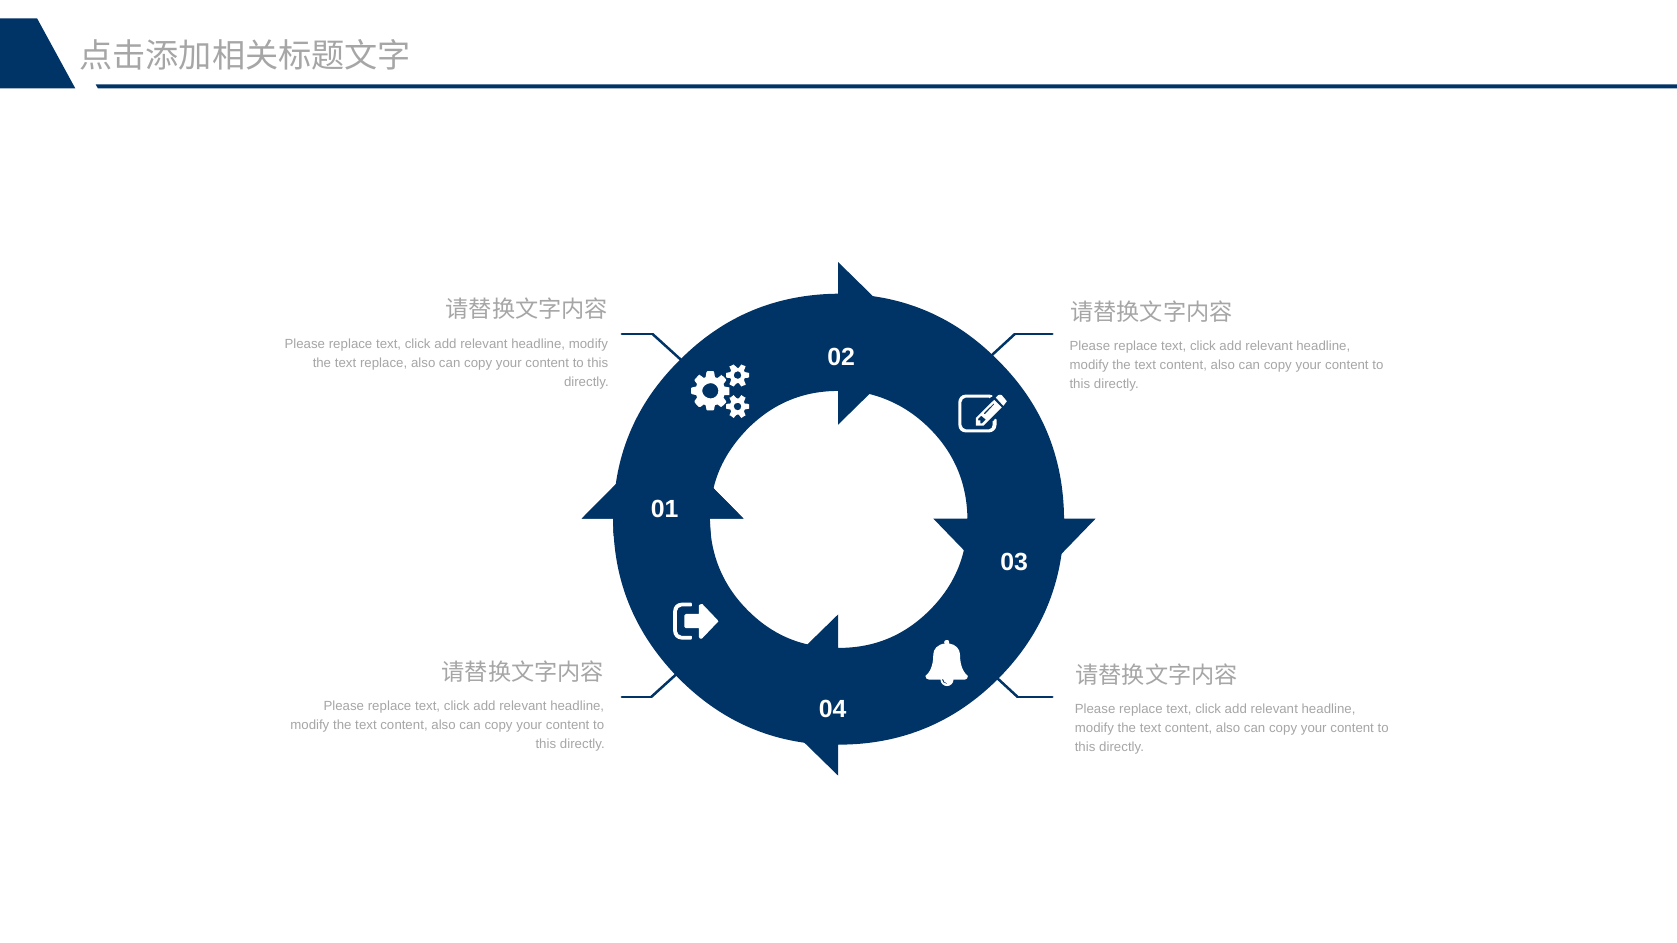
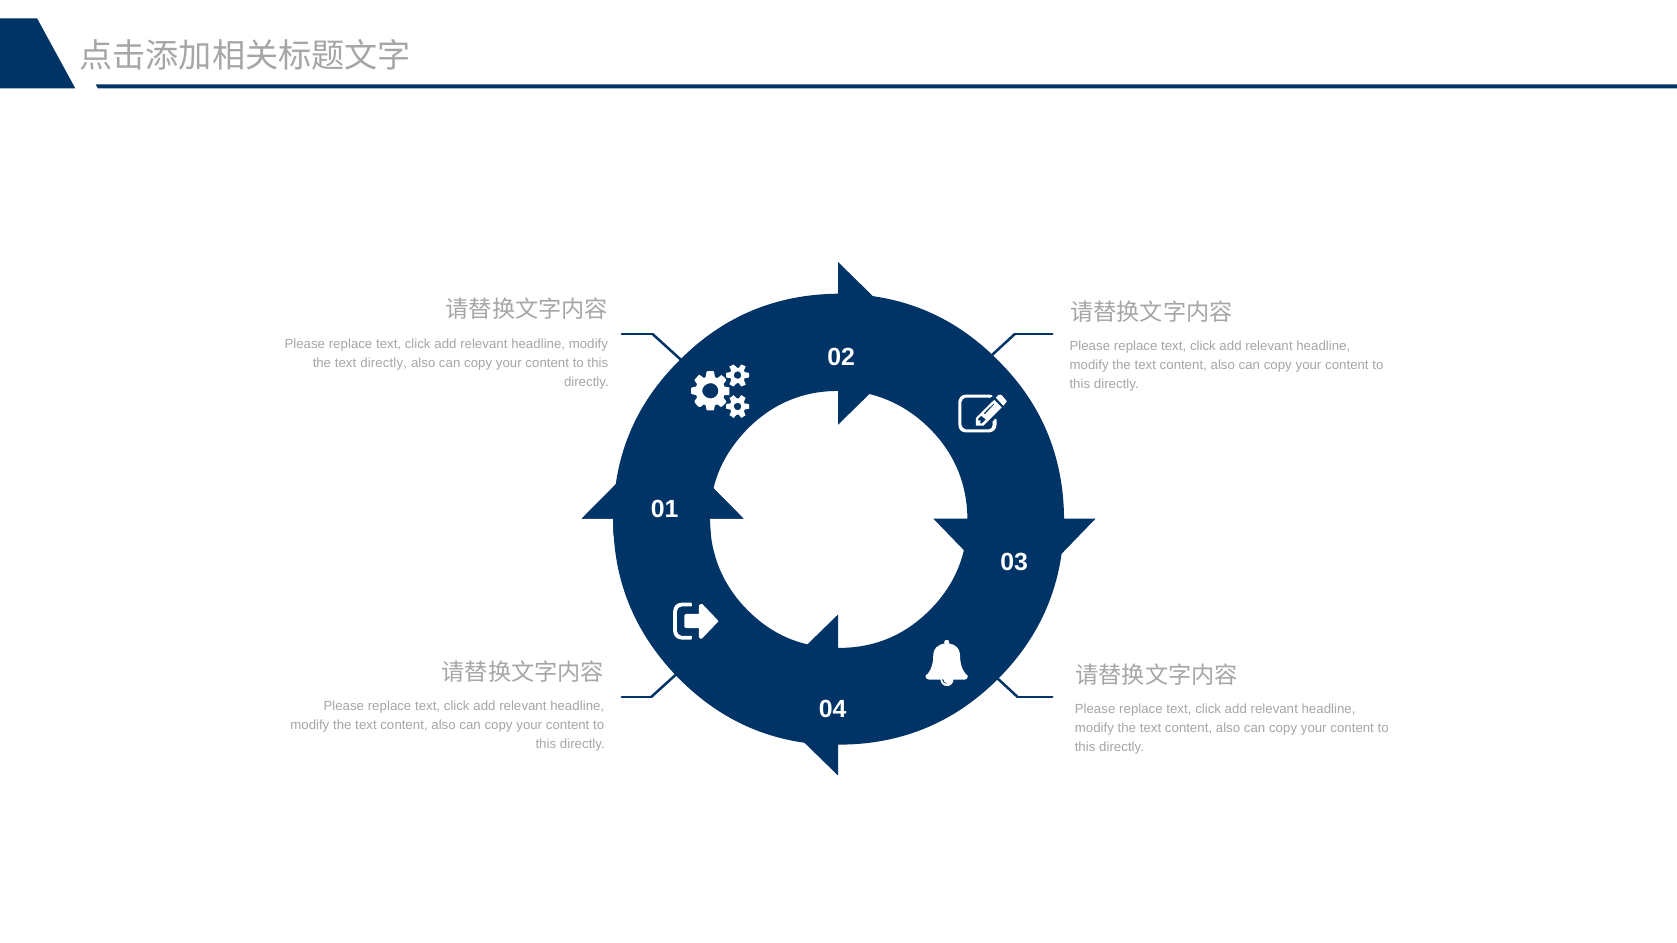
text replace: replace -> directly (384, 363)
